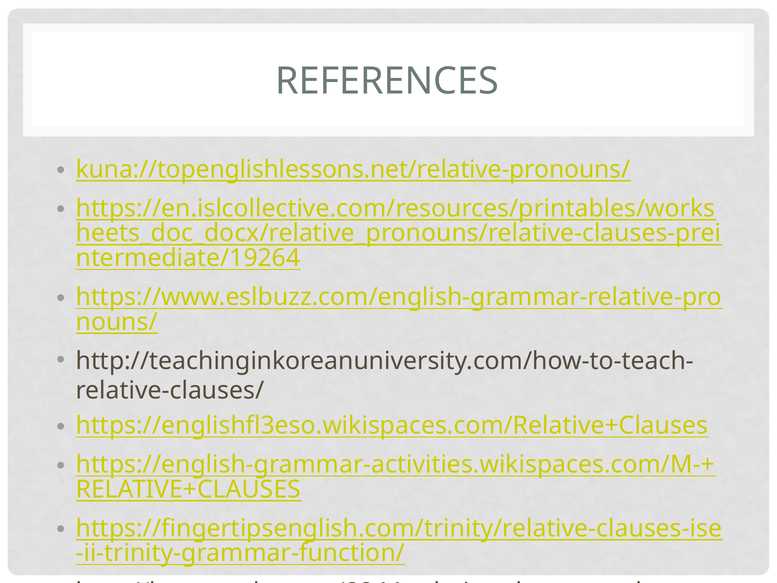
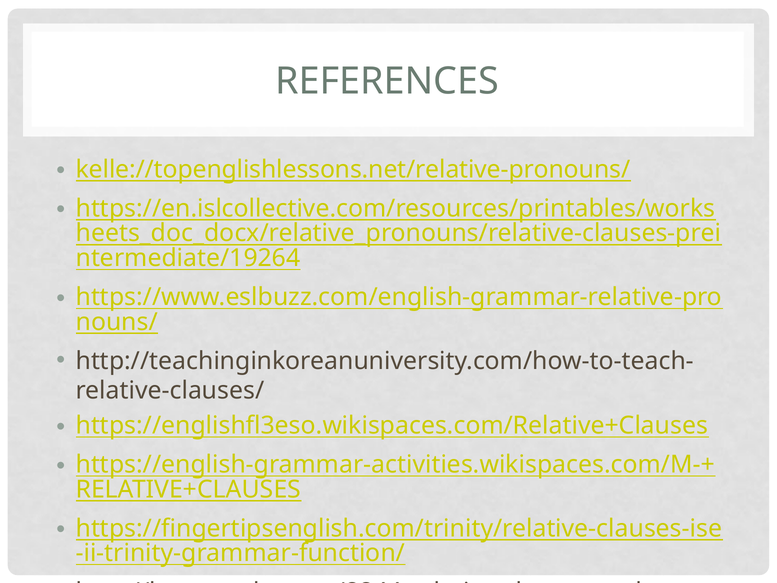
kuna://topenglishlessons.net/relative-pronouns/: kuna://topenglishlessons.net/relative-pronouns/ -> kelle://topenglishlessons.net/relative-pronouns/ (353, 169)
